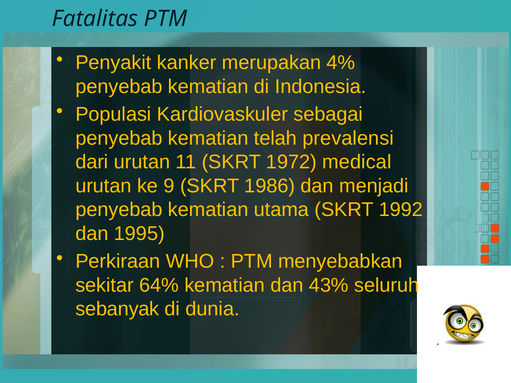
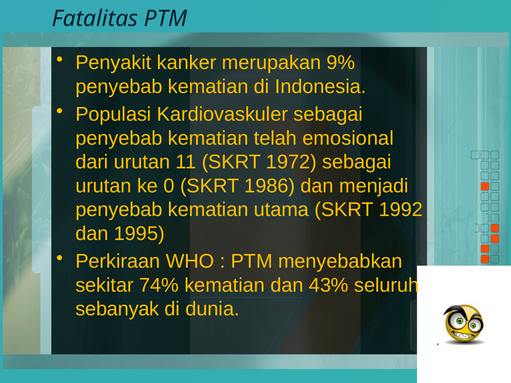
4%: 4% -> 9% (341, 63)
prevalensi: prevalensi -> emosional (348, 138)
1972 medical: medical -> sebagai (357, 162)
9: 9 -> 0 (169, 186)
64%: 64% -> 74% (159, 285)
